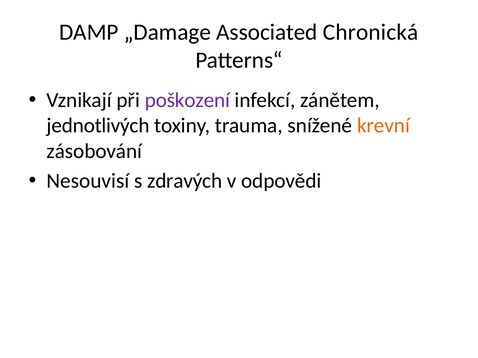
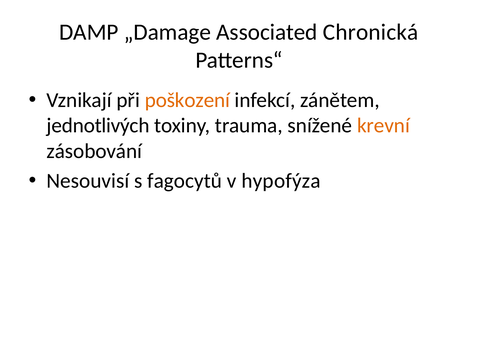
poškození colour: purple -> orange (187, 100)
zdravých: zdravých -> fagocytů (185, 181)
odpovědi: odpovědi -> hypofýza (281, 181)
